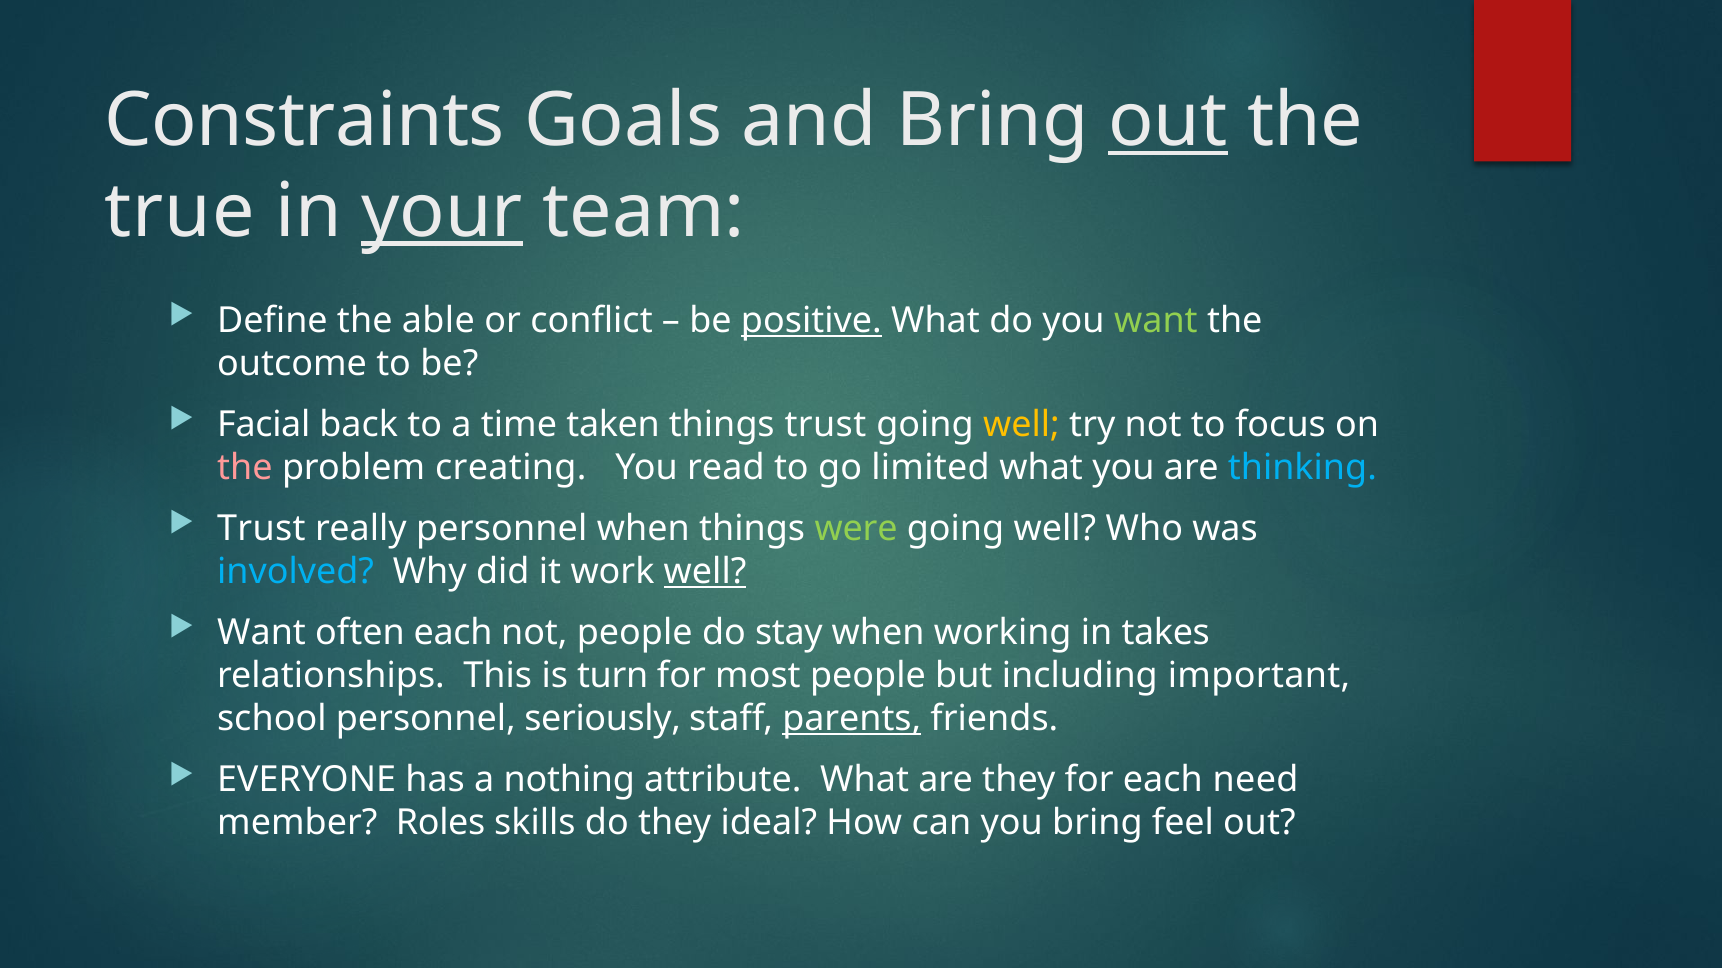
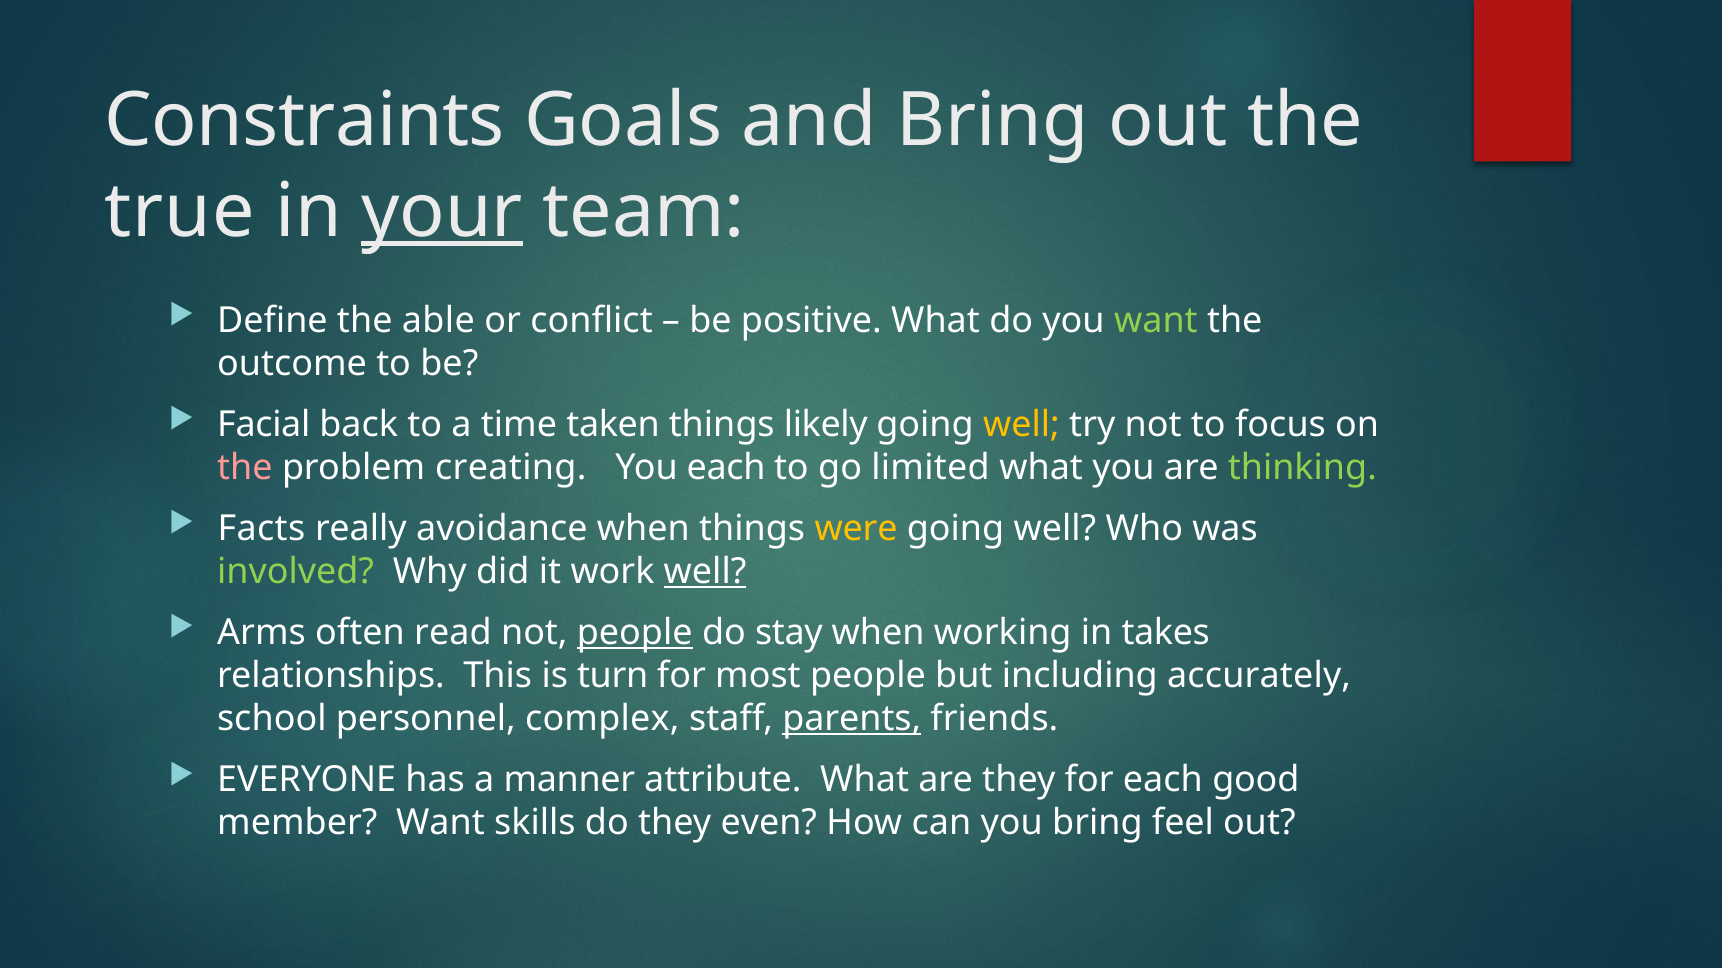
out underline: present -> none (1168, 121)
positive underline: present -> none (811, 321)
things trust: trust -> likely (826, 425)
You read: read -> each (726, 468)
thinking colour: light blue -> light green (1302, 468)
Trust: Trust -> Facts (261, 529)
really personnel: personnel -> avoidance (502, 529)
were colour: light green -> yellow (856, 529)
involved colour: light blue -> light green (296, 572)
Want: Want -> Arms (262, 633)
often each: each -> read (453, 633)
people underline: none -> present (635, 633)
important: important -> accurately (1259, 676)
seriously: seriously -> complex (602, 719)
nothing: nothing -> manner (569, 780)
need: need -> good (1256, 780)
member Roles: Roles -> Want (440, 824)
ideal: ideal -> even (769, 824)
